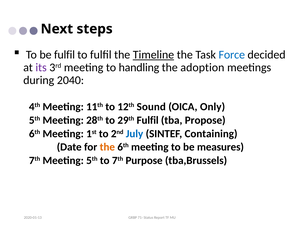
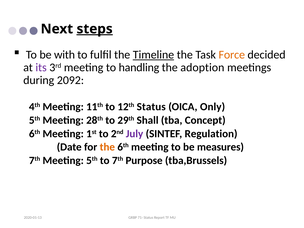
steps underline: none -> present (95, 29)
be fulfil: fulfil -> with (64, 55)
Force colour: blue -> orange (232, 55)
2040: 2040 -> 2092 (70, 80)
12th Sound: Sound -> Status (151, 107)
29th Fulfil: Fulfil -> Shall (148, 120)
Propose: Propose -> Concept (205, 120)
July colour: blue -> purple (135, 134)
Containing: Containing -> Regulation (211, 134)
